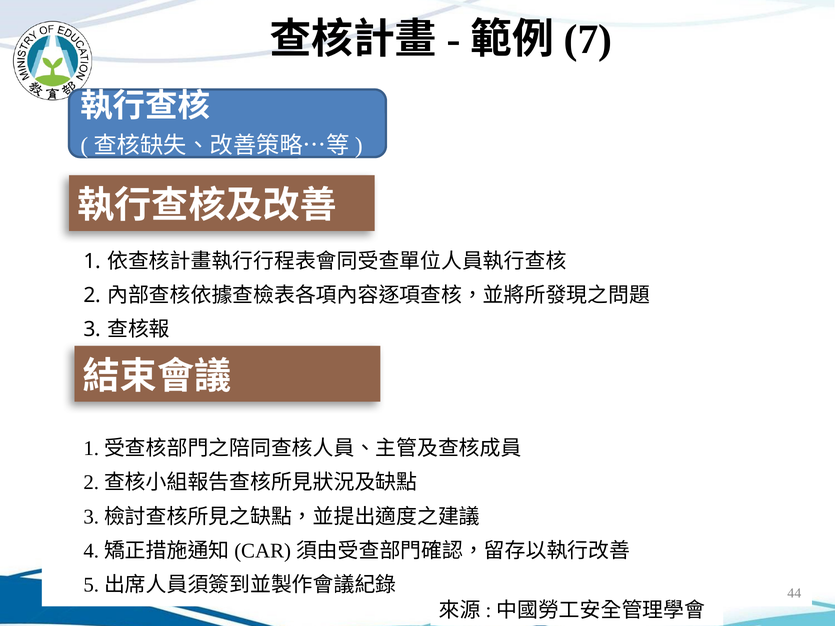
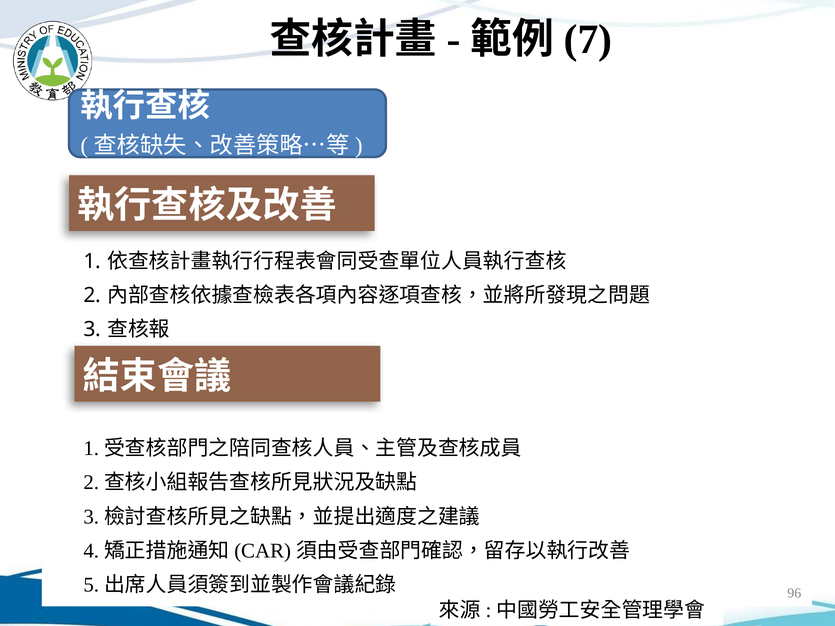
44: 44 -> 96 (794, 593)
